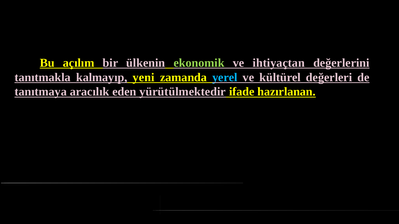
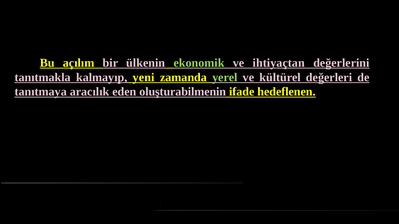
yerel colour: light blue -> light green (225, 77)
yürütülmektedir: yürütülmektedir -> oluşturabilmenin (183, 92)
hazırlanan: hazırlanan -> hedeflenen (287, 92)
